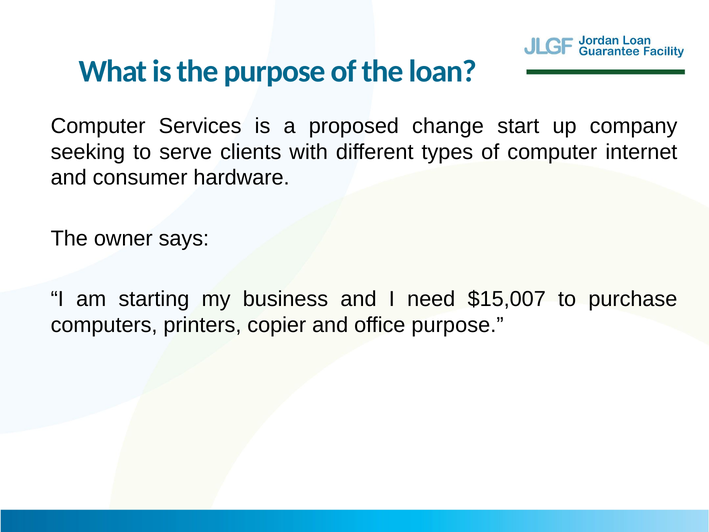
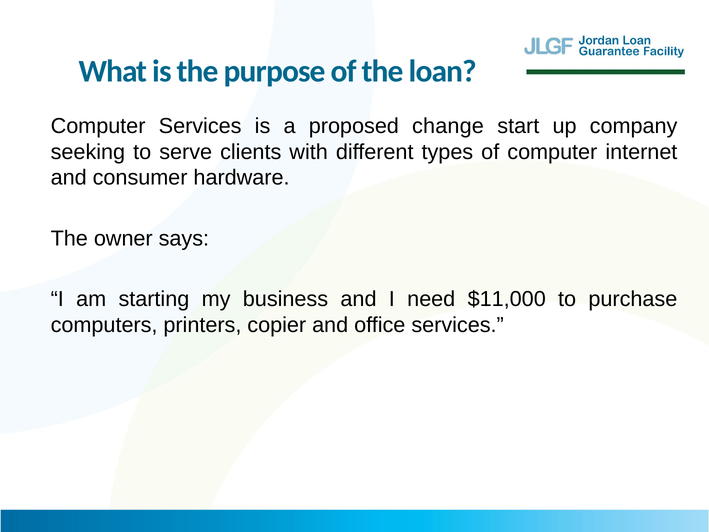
$15,007: $15,007 -> $11,000 (507, 299)
office purpose: purpose -> services (458, 325)
